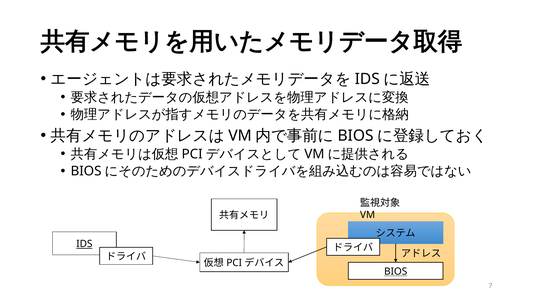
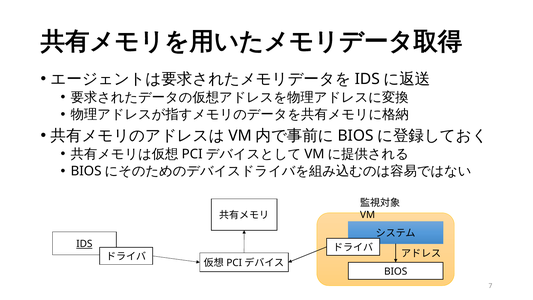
BIOS underline: present -> none (396, 271)
